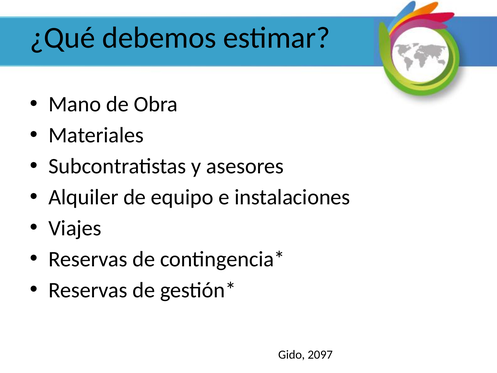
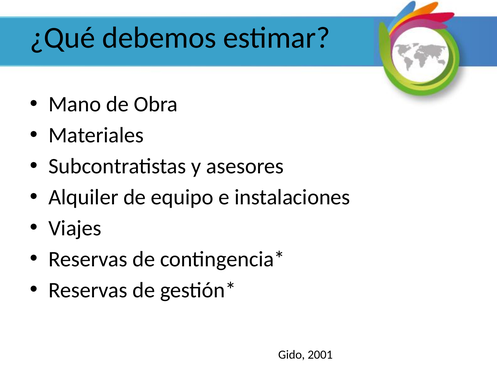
2097: 2097 -> 2001 (320, 355)
